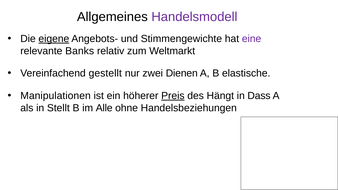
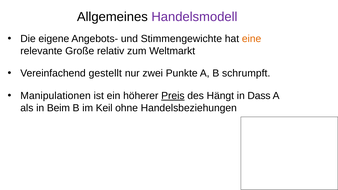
eigene underline: present -> none (54, 39)
eine colour: purple -> orange (252, 39)
Banks: Banks -> Große (80, 51)
Dienen: Dienen -> Punkte (182, 73)
elastische: elastische -> schrumpft (246, 73)
Stellt: Stellt -> Beim (58, 108)
Alle: Alle -> Keil (104, 108)
